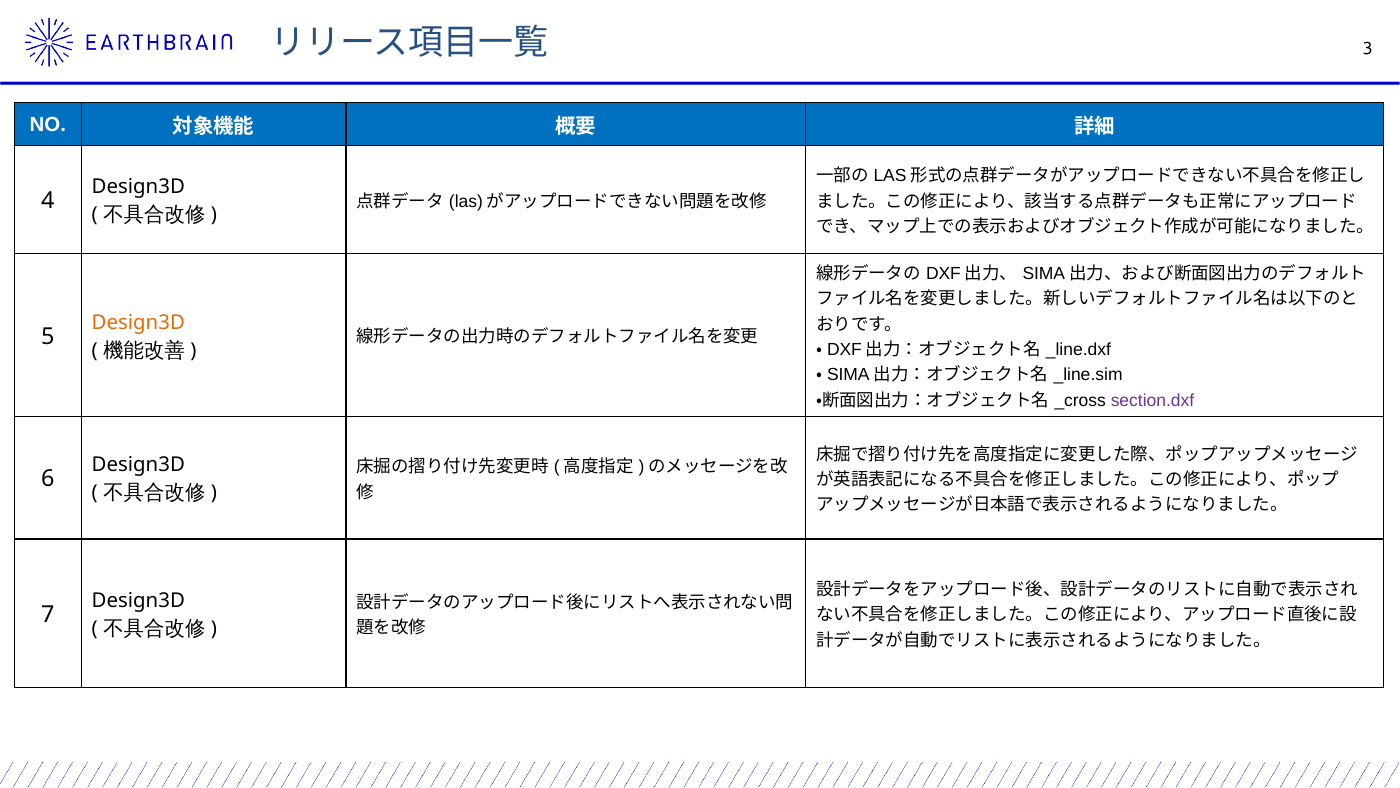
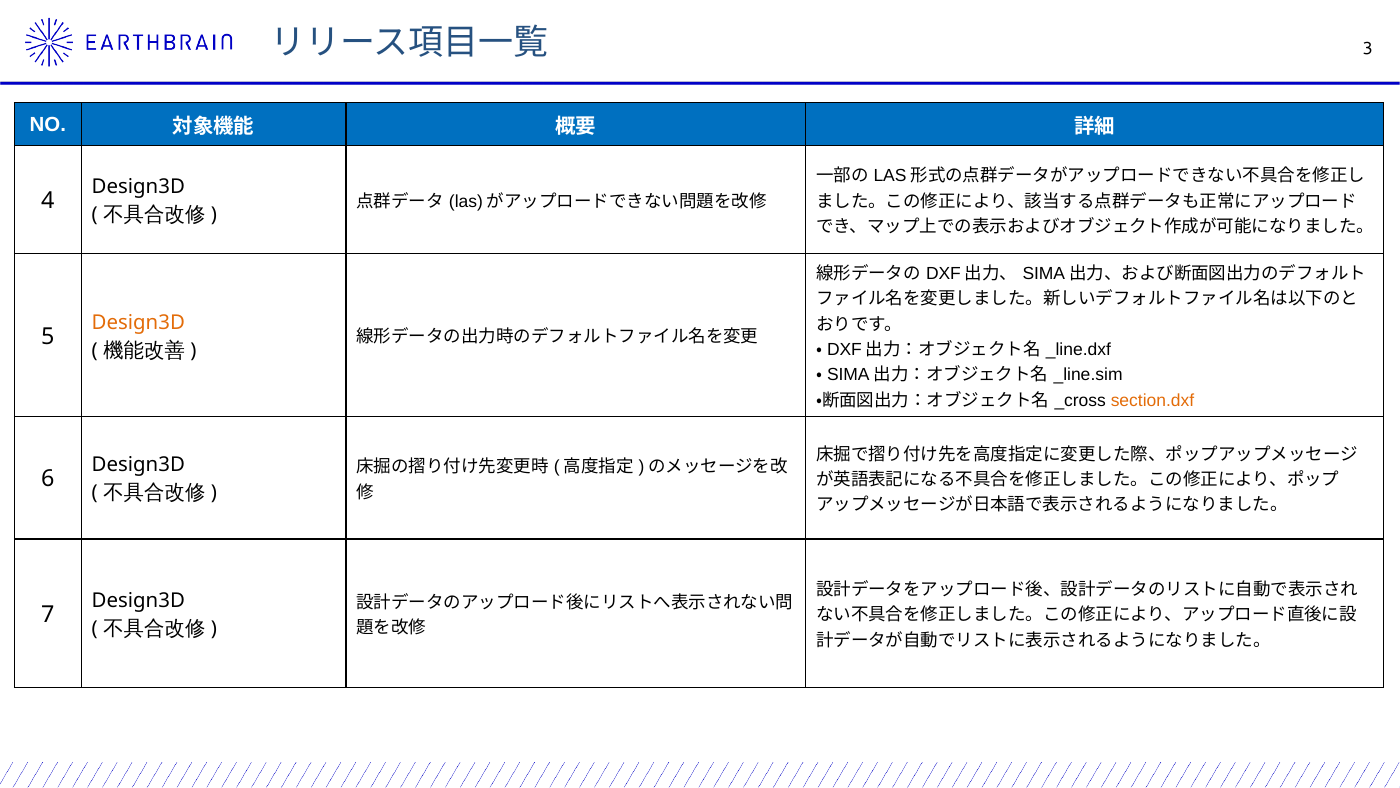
section.dxf colour: purple -> orange (1152, 400)
